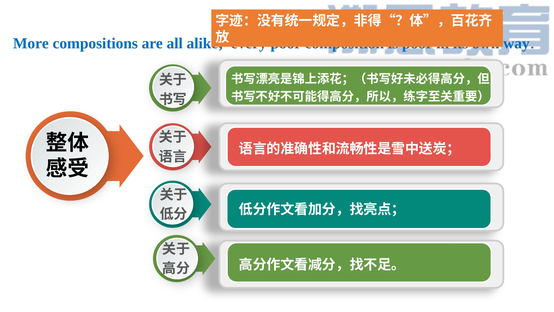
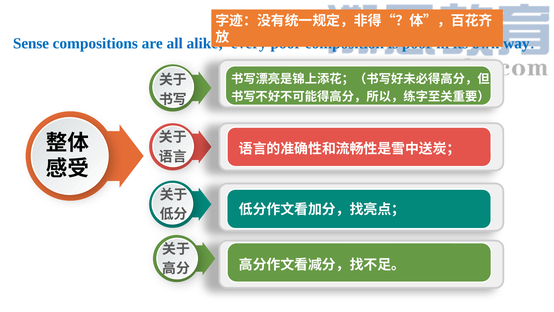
More: More -> Sense (31, 43)
